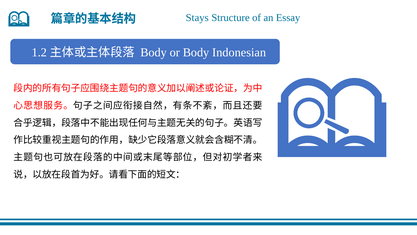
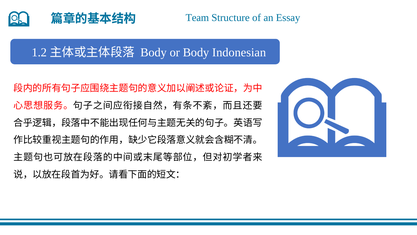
Stays: Stays -> Team (197, 18)
